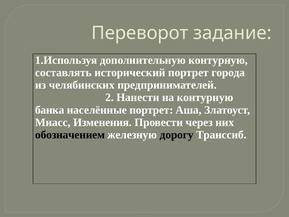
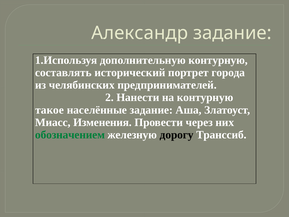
Переворот: Переворот -> Александр (140, 33)
банка: банка -> такое (50, 110)
населённые портрет: портрет -> задание (151, 110)
обозначением colour: black -> green (70, 135)
